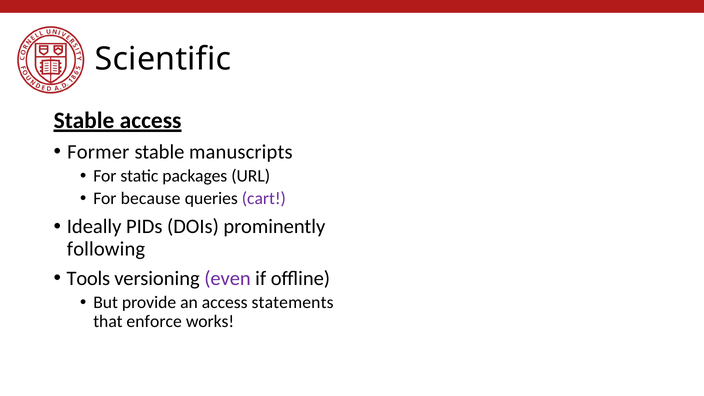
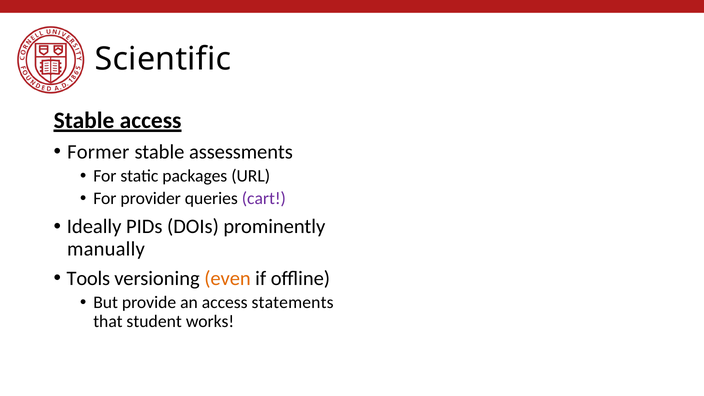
manuscripts: manuscripts -> assessments (241, 152)
because: because -> provider (151, 199)
following: following -> manually (106, 249)
even colour: purple -> orange (228, 278)
enforce: enforce -> student (154, 322)
